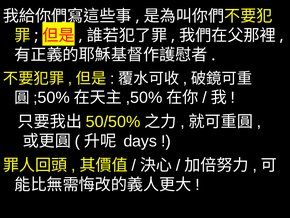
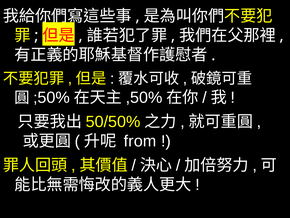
days: days -> from (140, 141)
